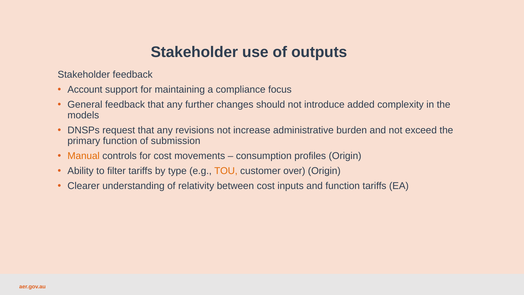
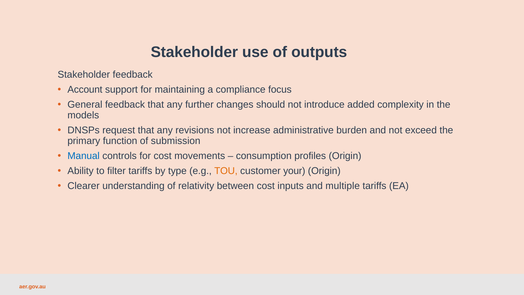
Manual colour: orange -> blue (84, 156)
over: over -> your (294, 171)
and function: function -> multiple (343, 186)
